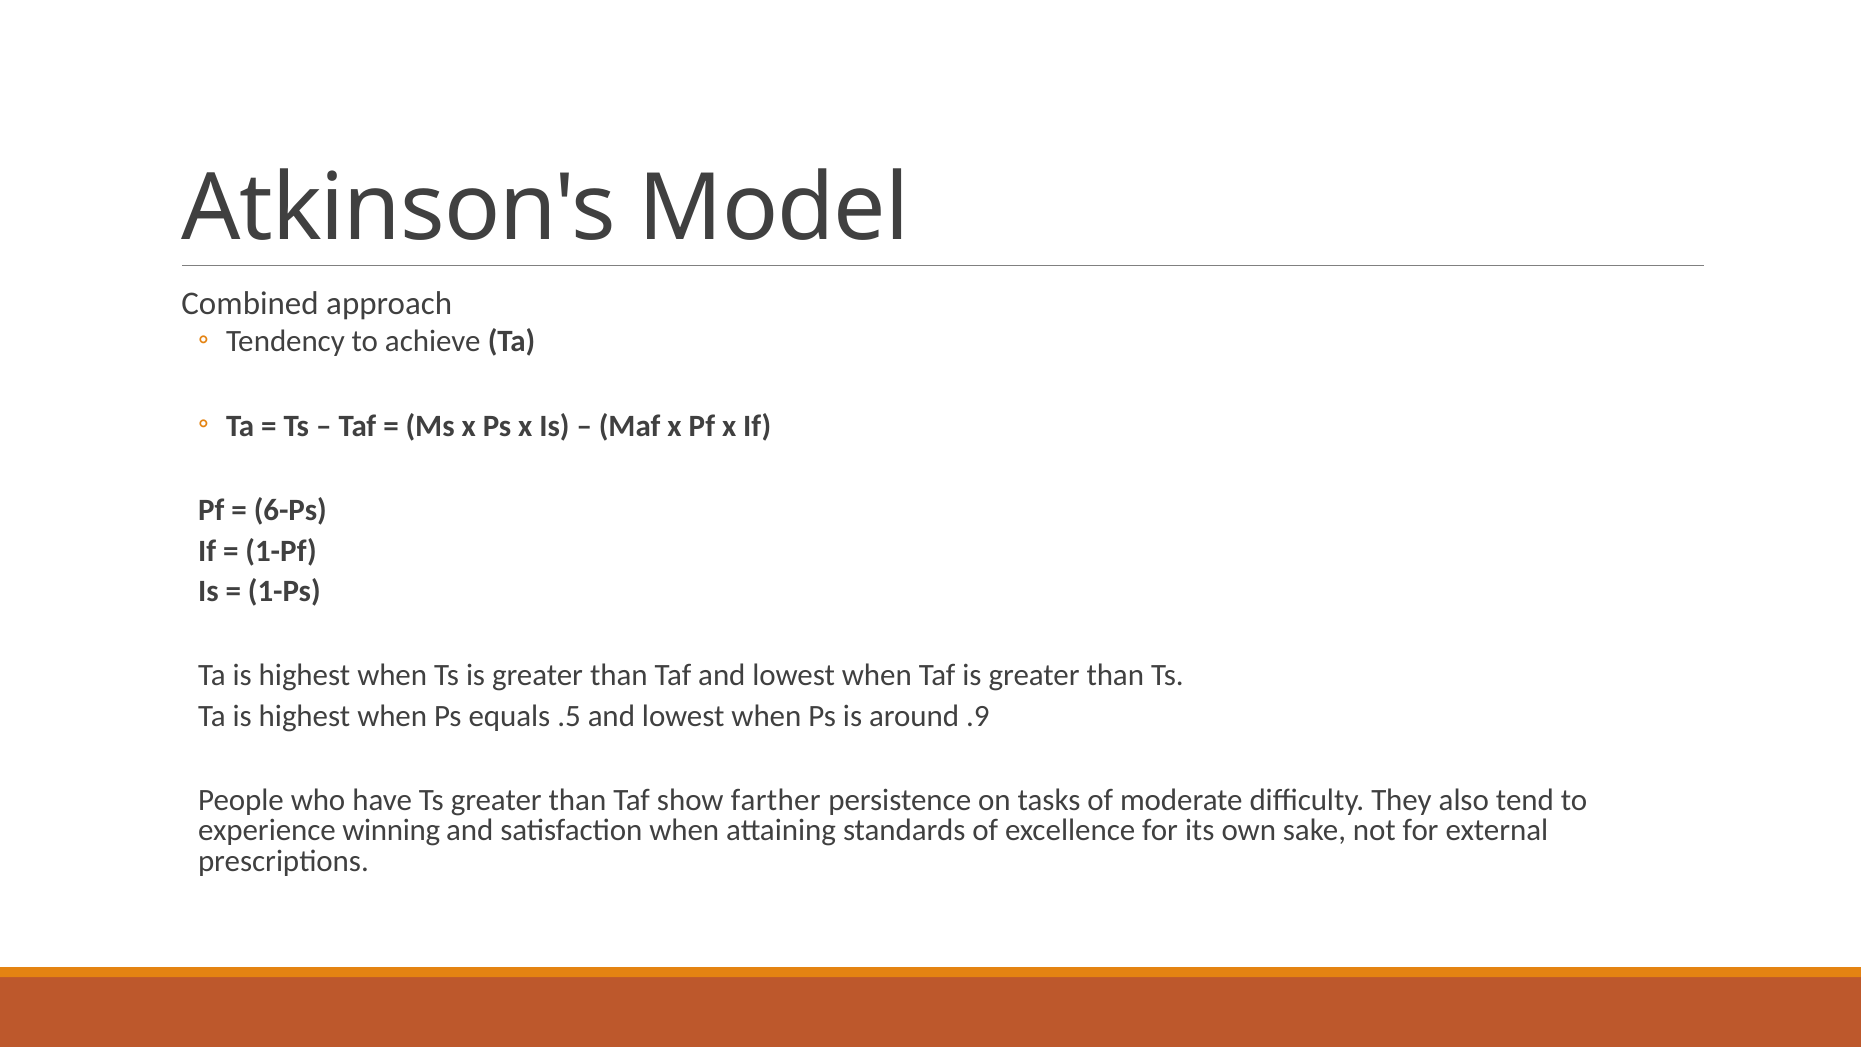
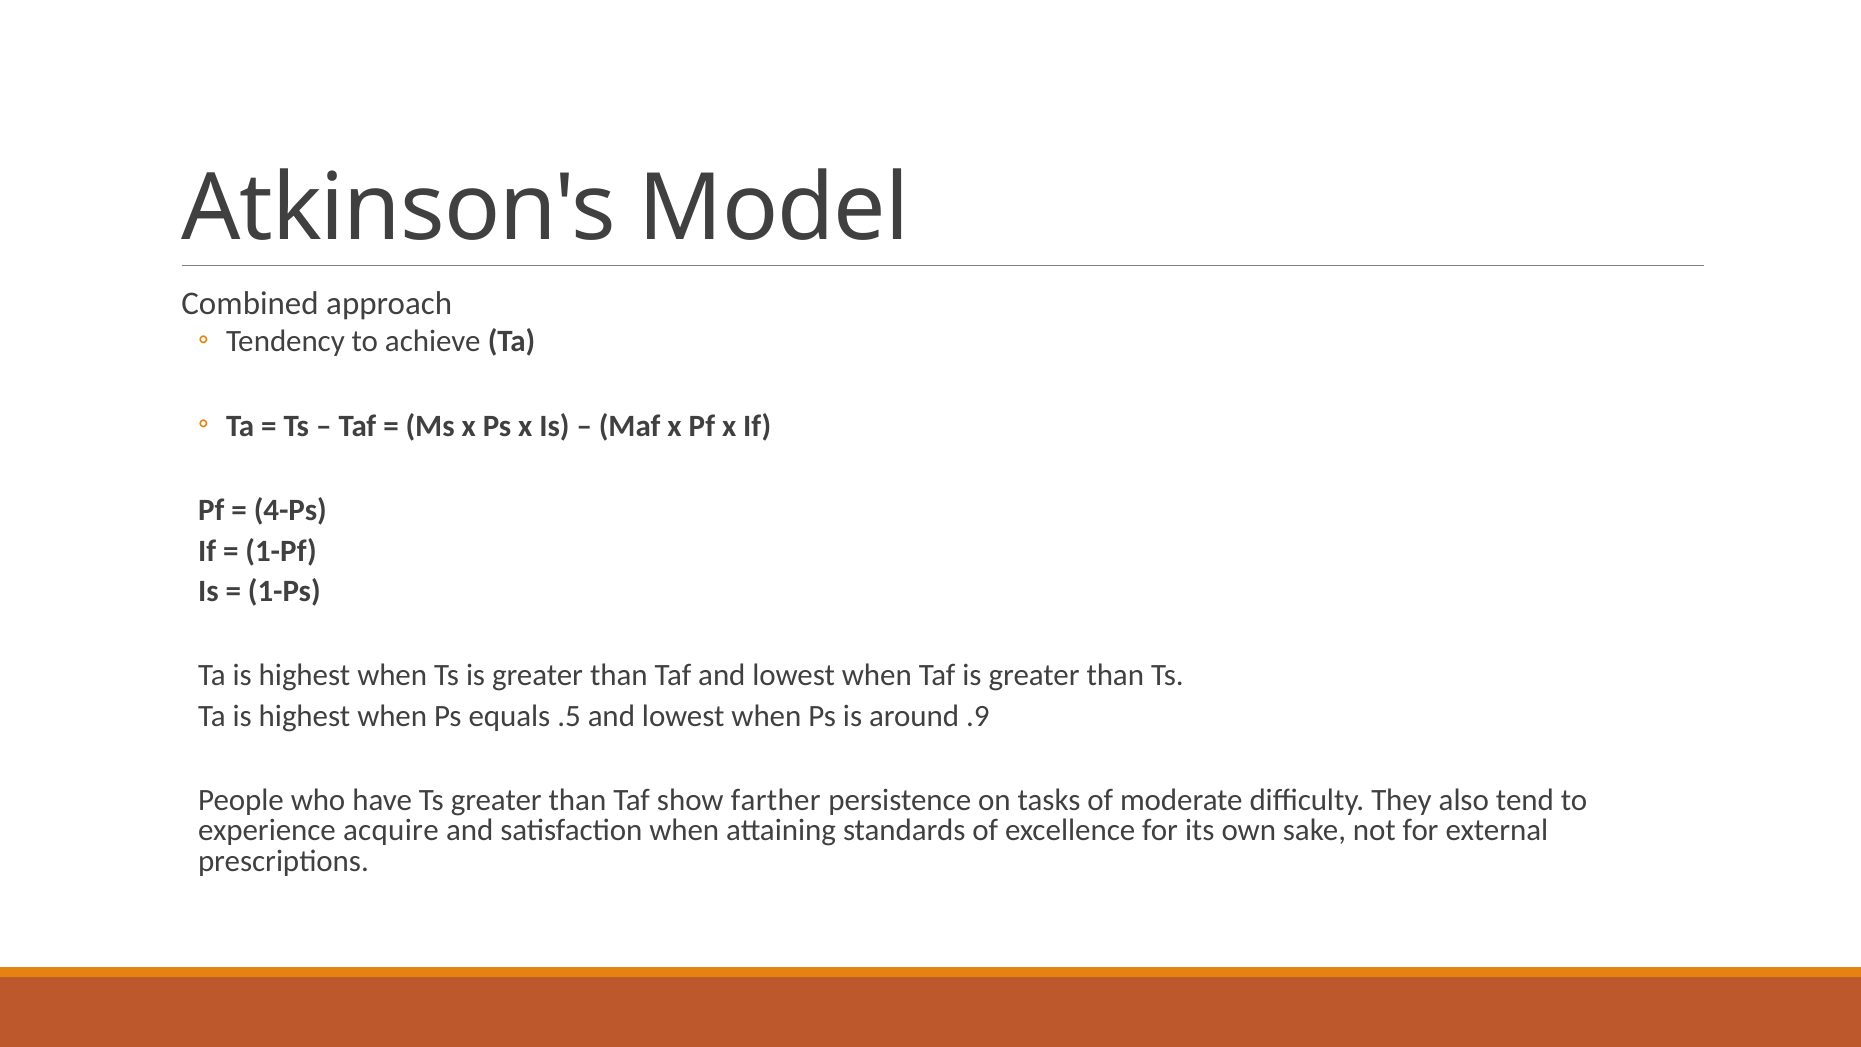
6-Ps: 6-Ps -> 4-Ps (290, 510)
winning: winning -> acquire (391, 831)
